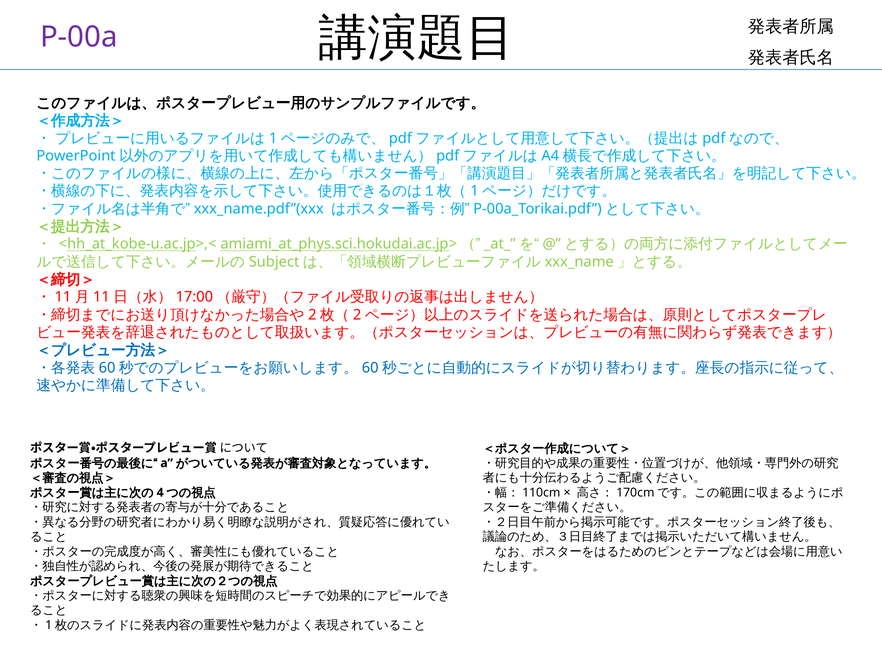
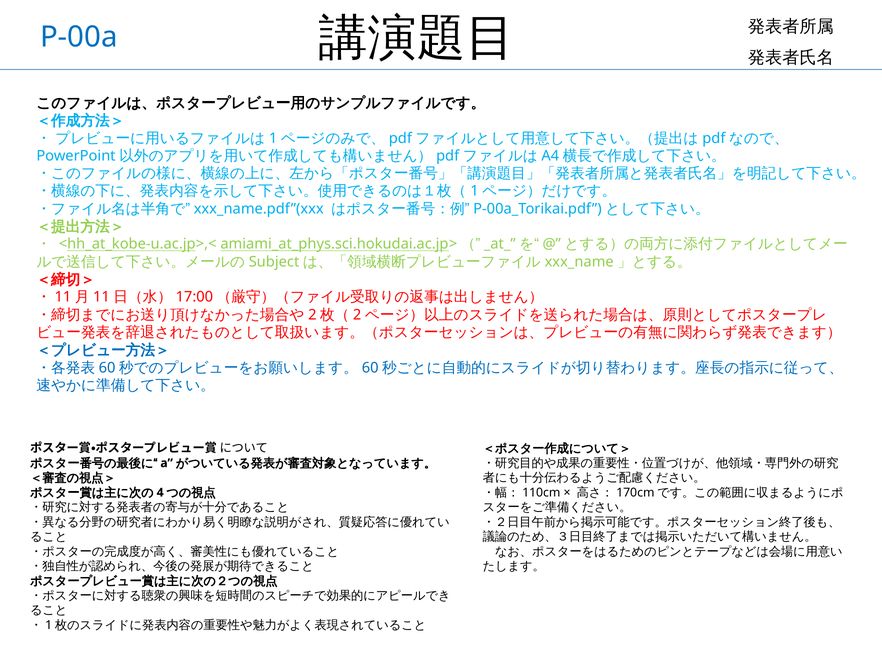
P-00a colour: purple -> blue (79, 37)
